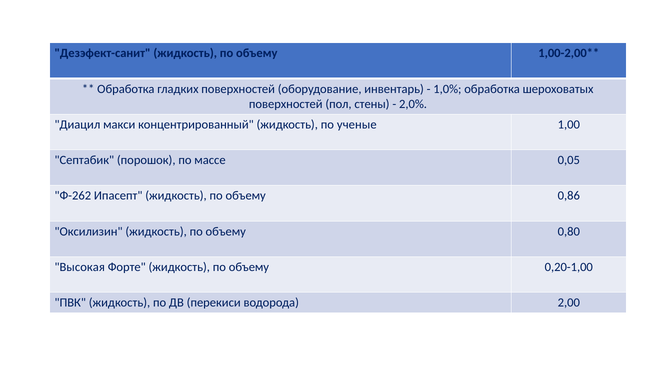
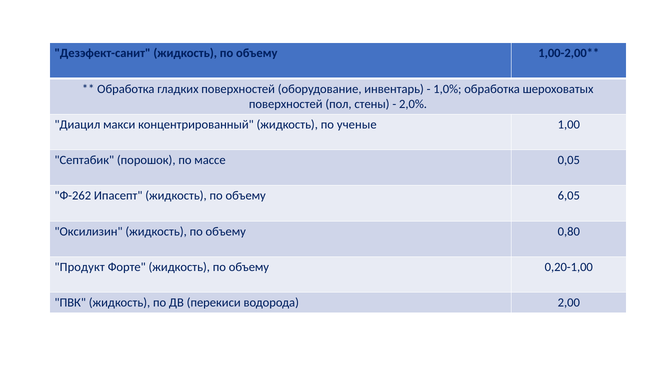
0,86: 0,86 -> 6,05 (569, 196)
Высокая: Высокая -> Продукт (80, 267)
